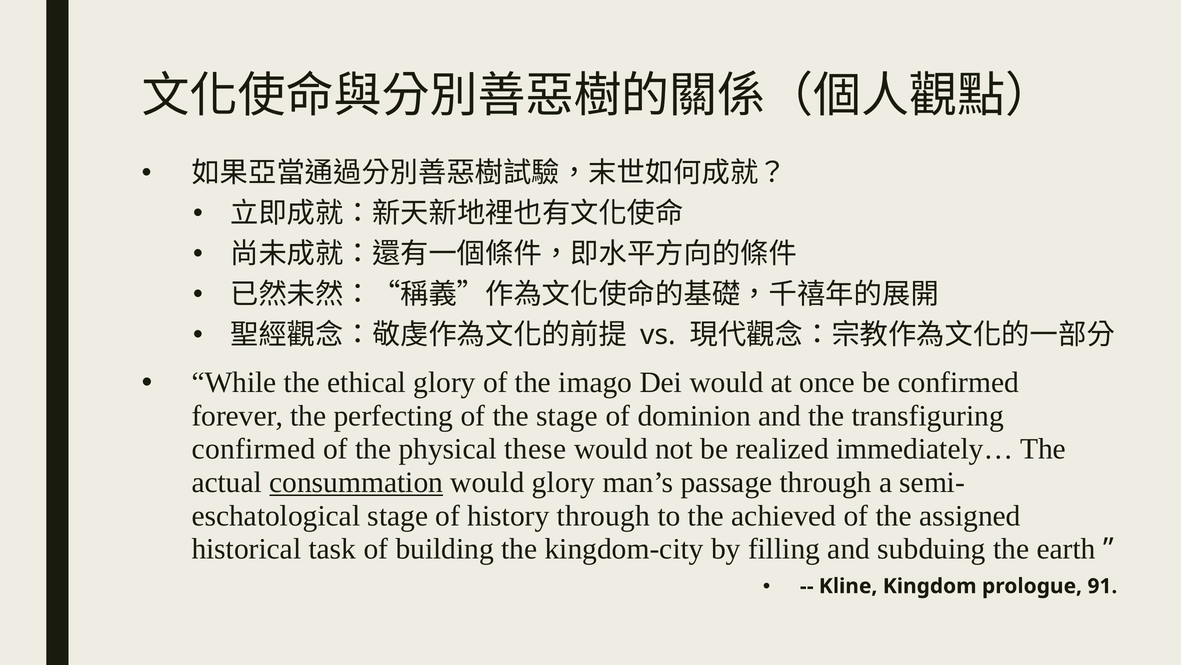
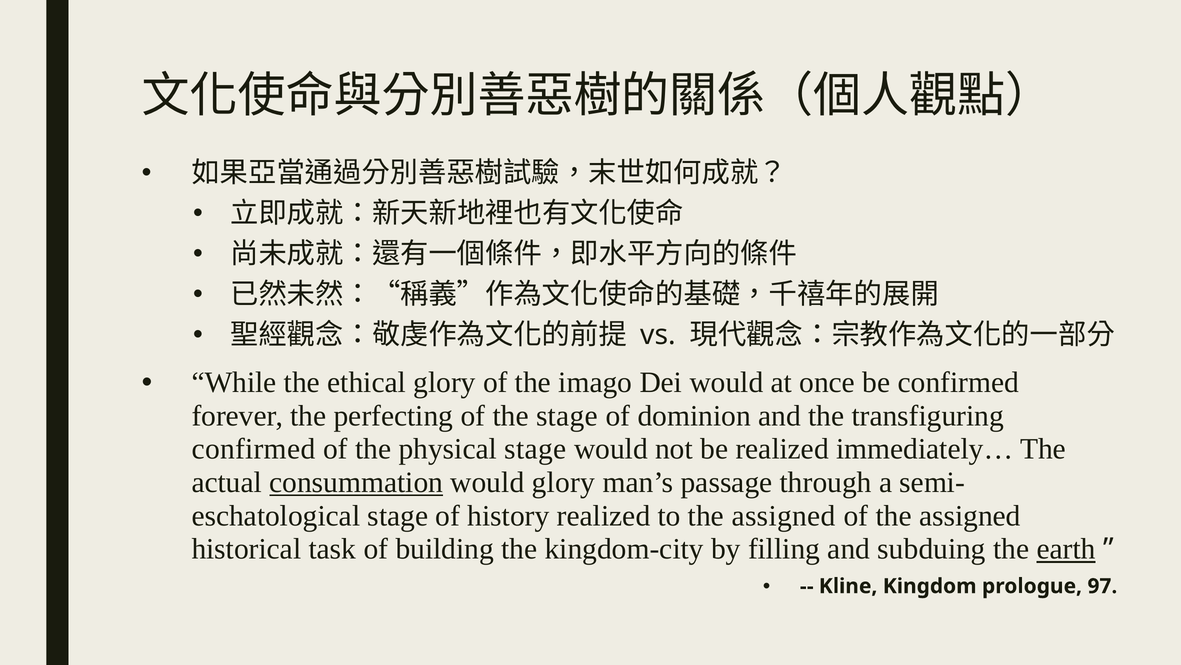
physical these: these -> stage (535, 449)
history through: through -> realized (604, 515)
to the achieved: achieved -> assigned (784, 515)
earth underline: none -> present (1066, 549)
91: 91 -> 97 (1102, 586)
